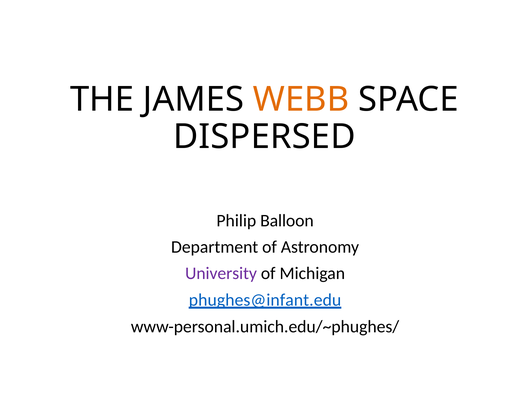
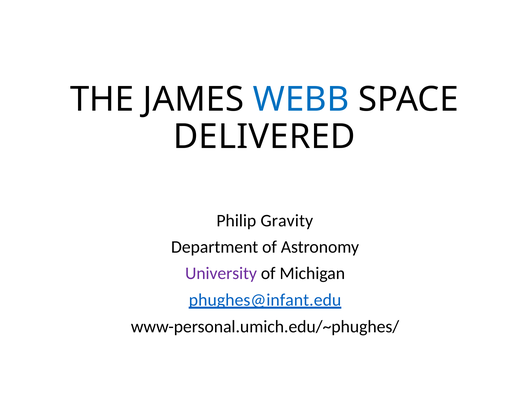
WEBB colour: orange -> blue (301, 99)
DISPERSED: DISPERSED -> DELIVERED (264, 137)
Balloon: Balloon -> Gravity (287, 220)
